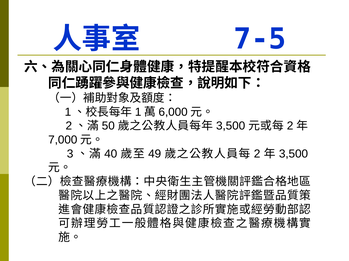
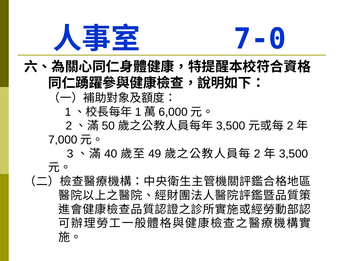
7-5: 7-5 -> 7-0 (260, 39)
